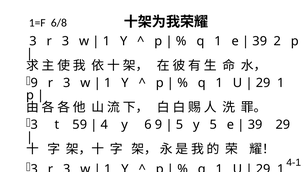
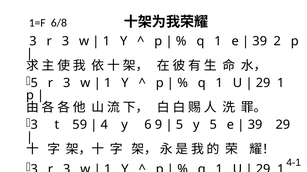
9: 9 -> 5 (34, 83)
